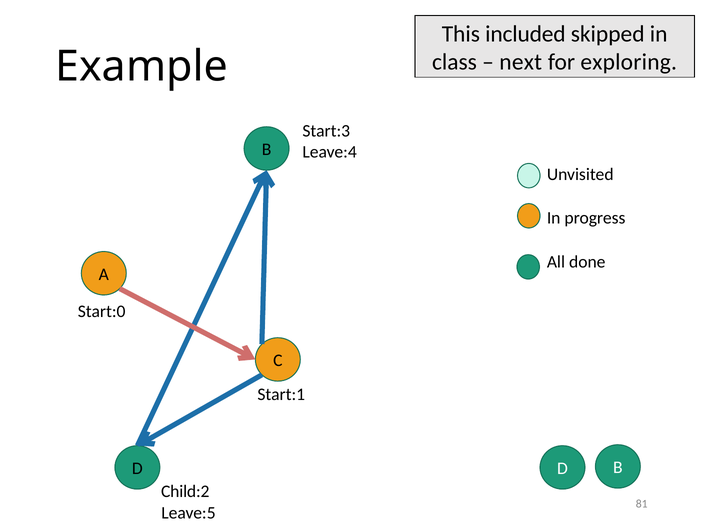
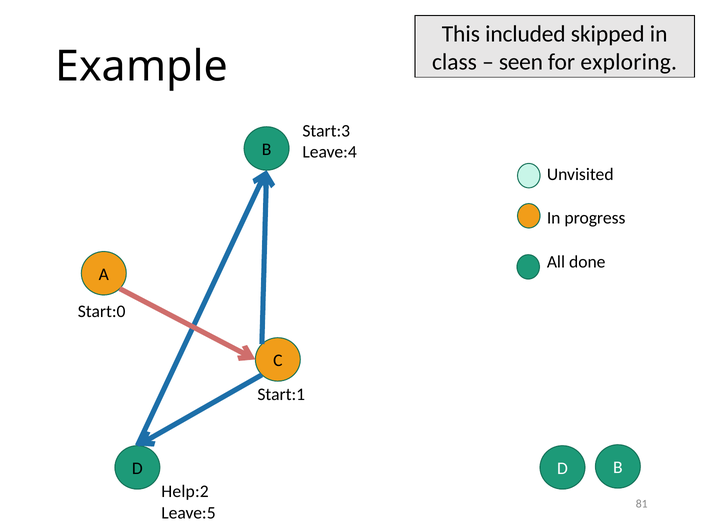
next: next -> seen (521, 62)
Child:2: Child:2 -> Help:2 (185, 491)
